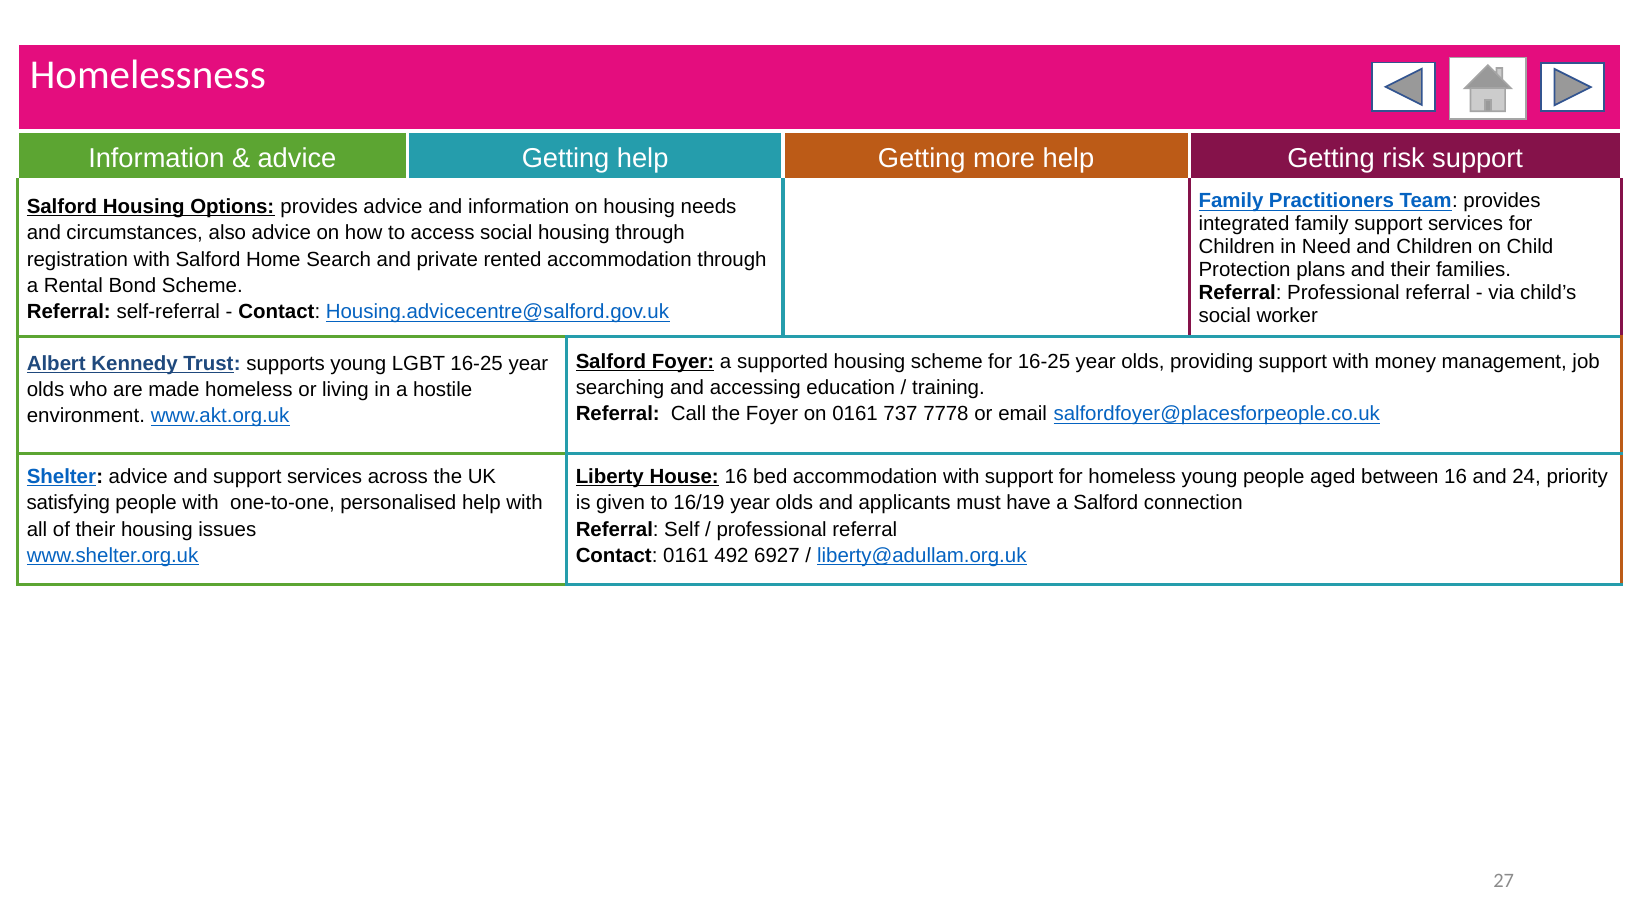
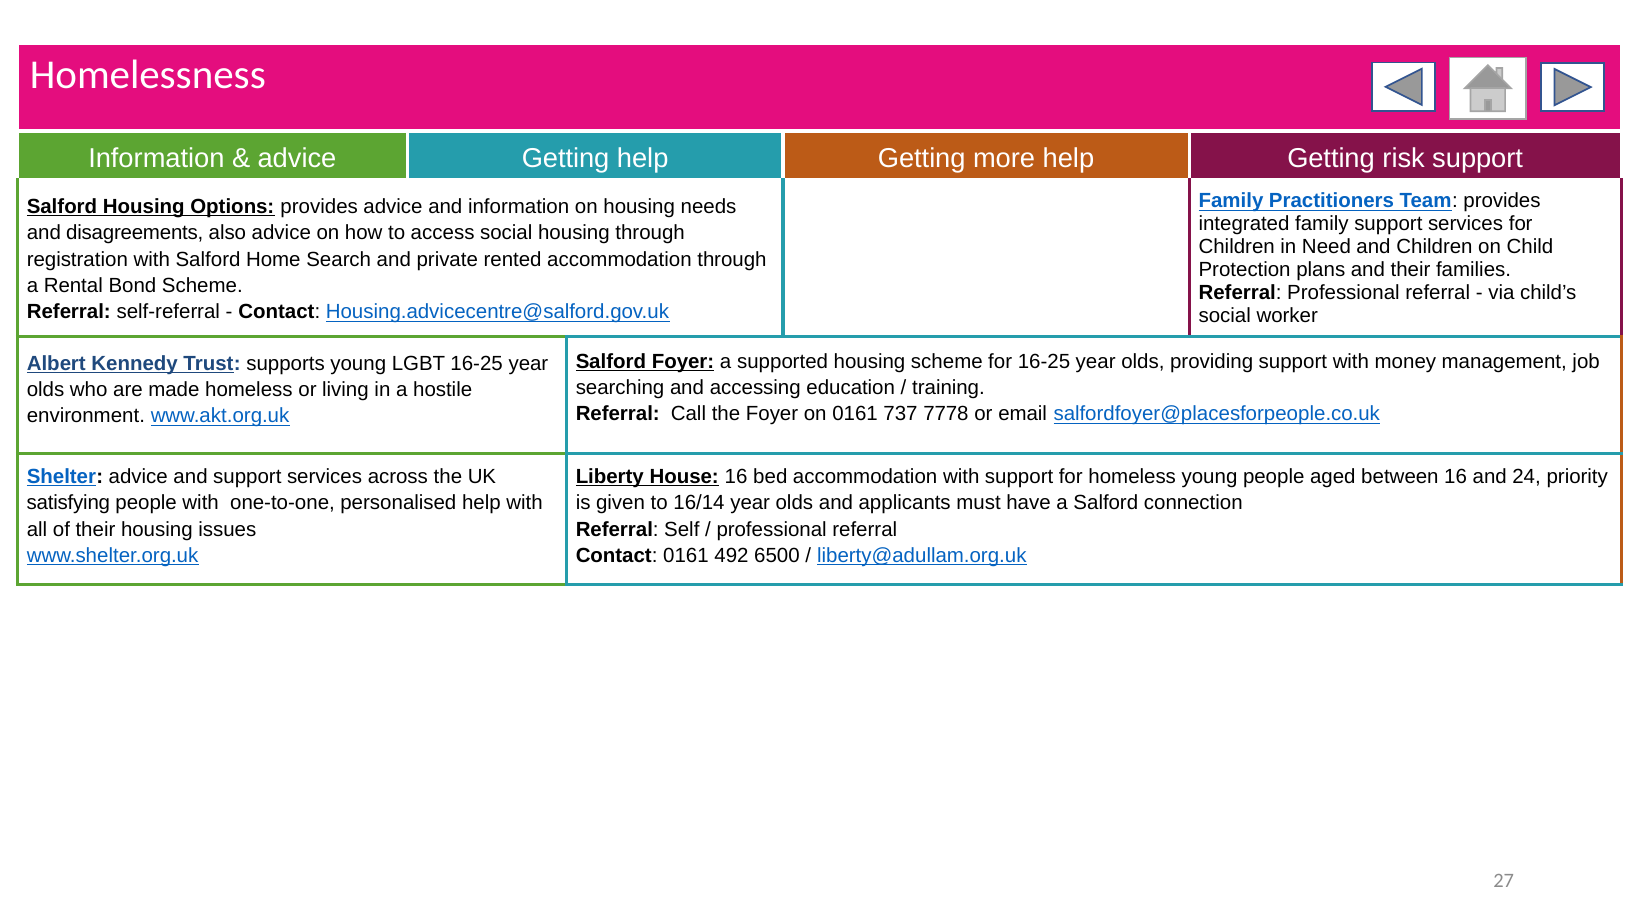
circumstances: circumstances -> disagreements (135, 233)
16/19: 16/19 -> 16/14 (699, 503)
6927: 6927 -> 6500 (777, 556)
